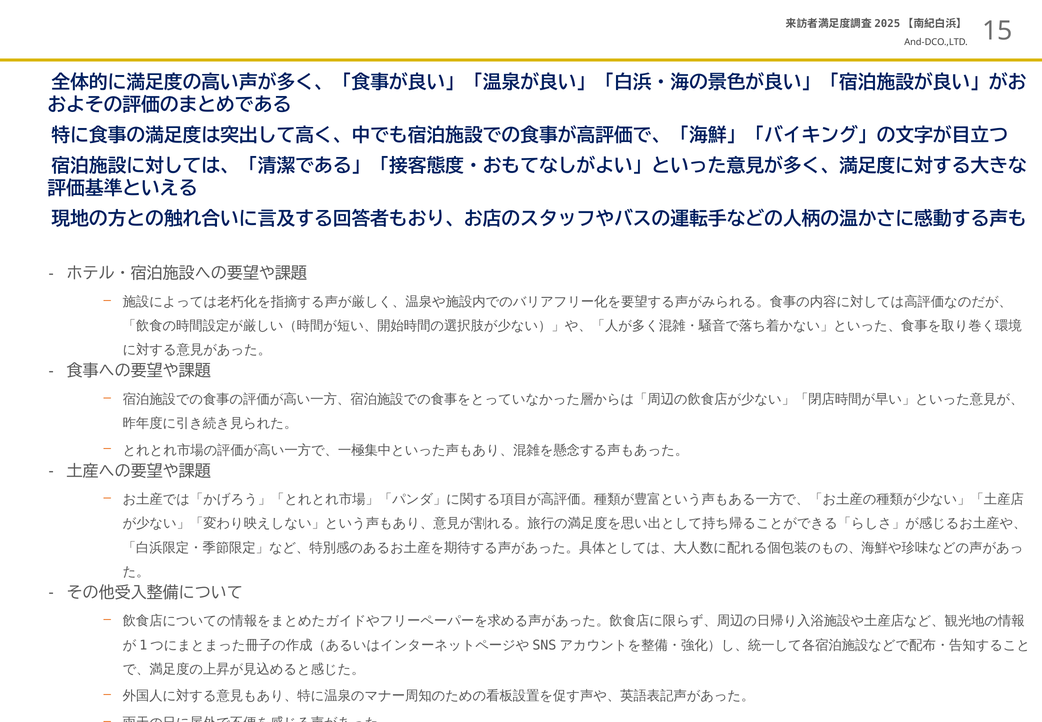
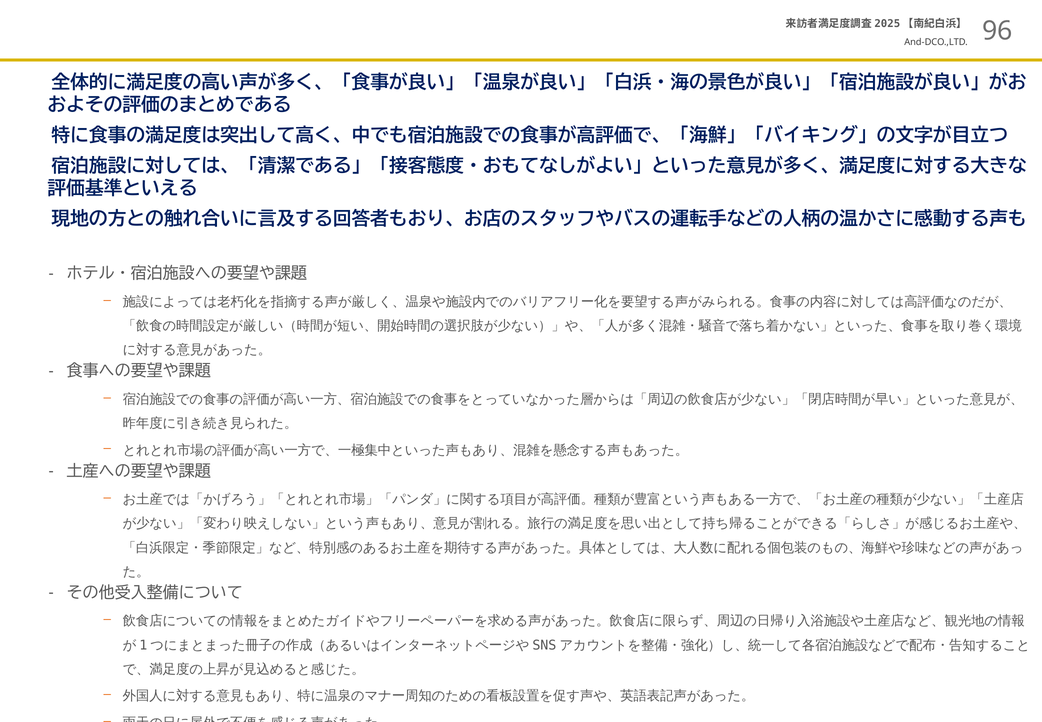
15: 15 -> 96 (997, 31)
